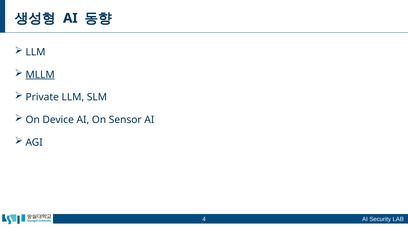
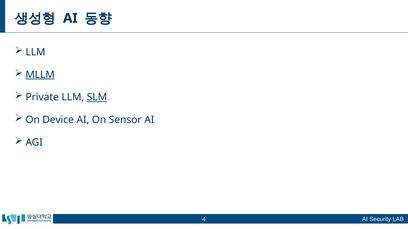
SLM underline: none -> present (97, 97)
